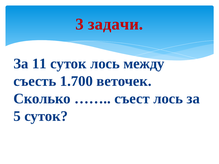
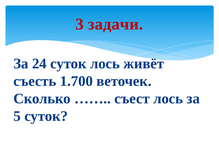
11: 11 -> 24 (39, 64)
между: между -> живёт (144, 64)
